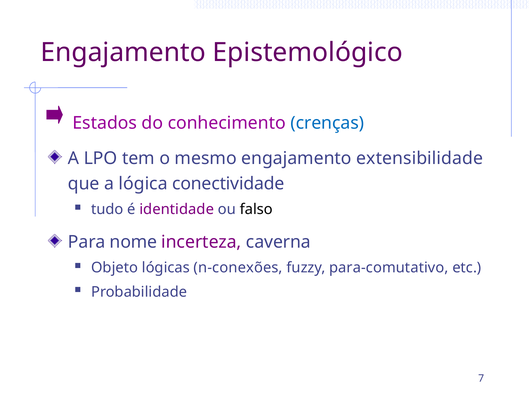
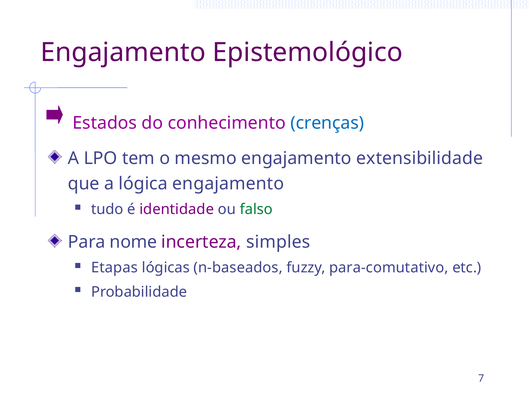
lógica conectividade: conectividade -> engajamento (228, 184)
falso colour: black -> green (256, 209)
caverna: caverna -> simples (278, 242)
Objeto: Objeto -> Etapas (115, 268)
n-conexões: n-conexões -> n-baseados (238, 268)
